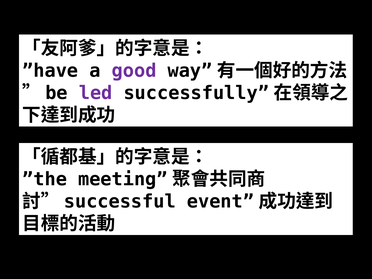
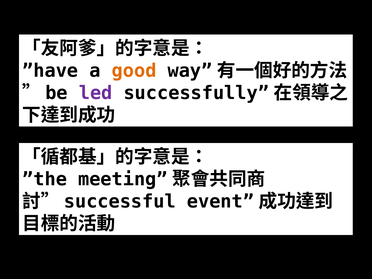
good colour: purple -> orange (134, 71)
